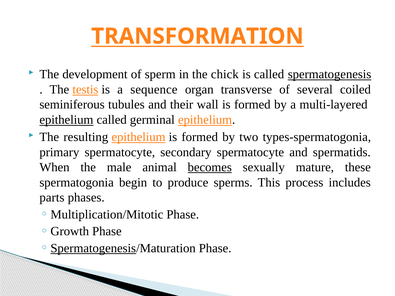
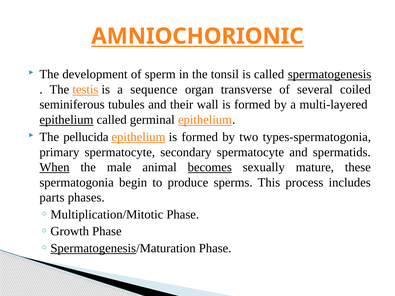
TRANSFORMATION: TRANSFORMATION -> AMNIOCHORIONIC (197, 36)
chick: chick -> tonsil (225, 74)
resulting: resulting -> pellucida (86, 137)
When underline: none -> present (54, 167)
